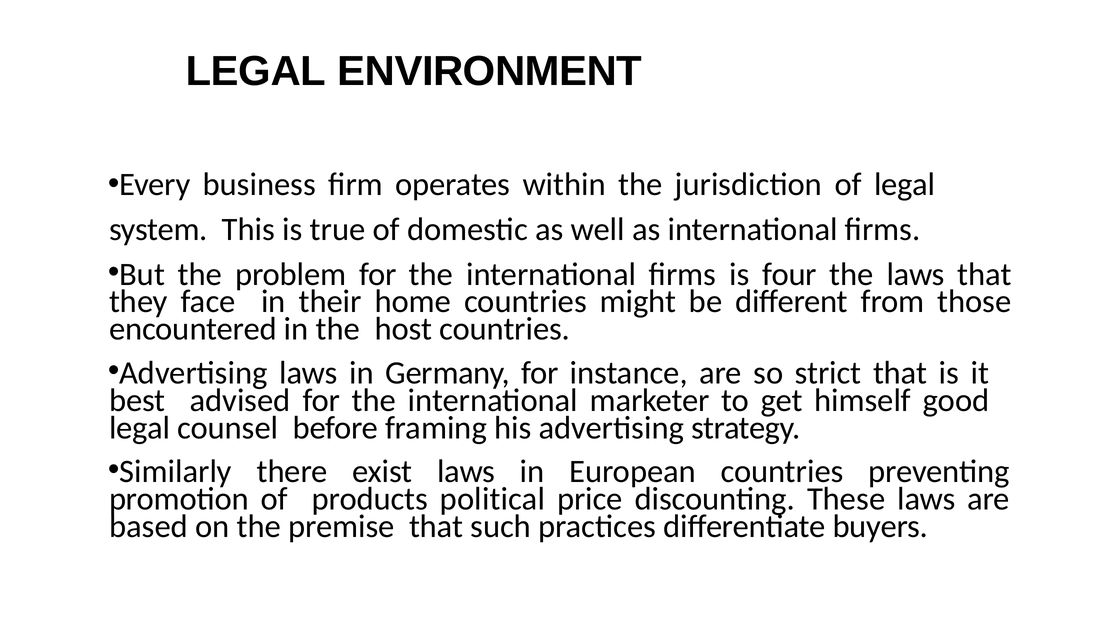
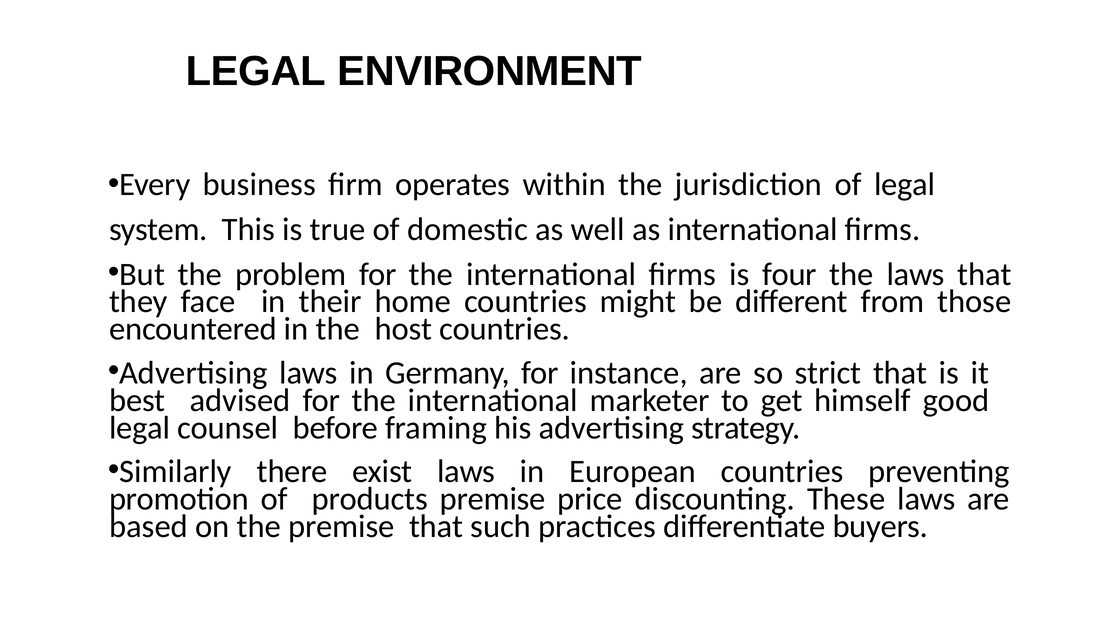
products political: political -> premise (493, 499)
